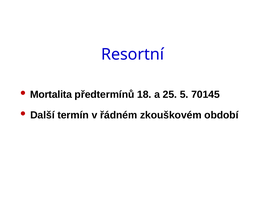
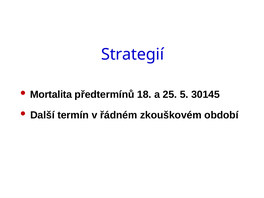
Resortní: Resortní -> Strategií (133, 54)
70145: 70145 -> 30145 (205, 94)
